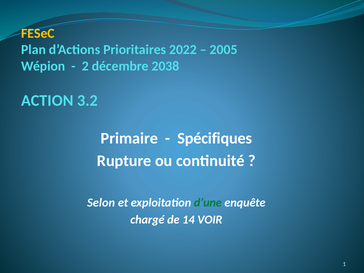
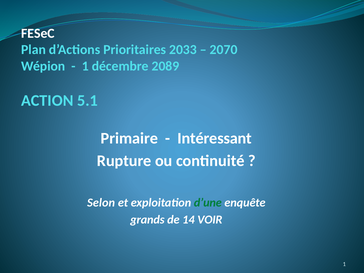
FESeC colour: yellow -> white (38, 33)
2022: 2022 -> 2033 (183, 50)
2005: 2005 -> 2070 (224, 50)
2: 2 -> 1 (85, 66)
2038: 2038 -> 2089 (165, 66)
3.2: 3.2 -> 5.1 (87, 101)
Spécifiques: Spécifiques -> Intéressant (215, 138)
chargé: chargé -> grands (147, 220)
